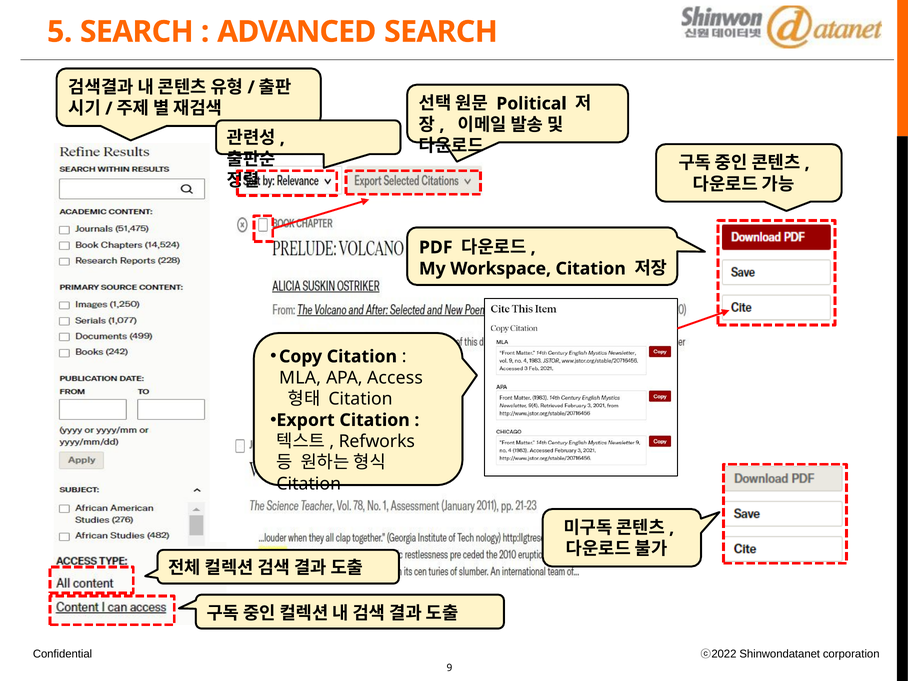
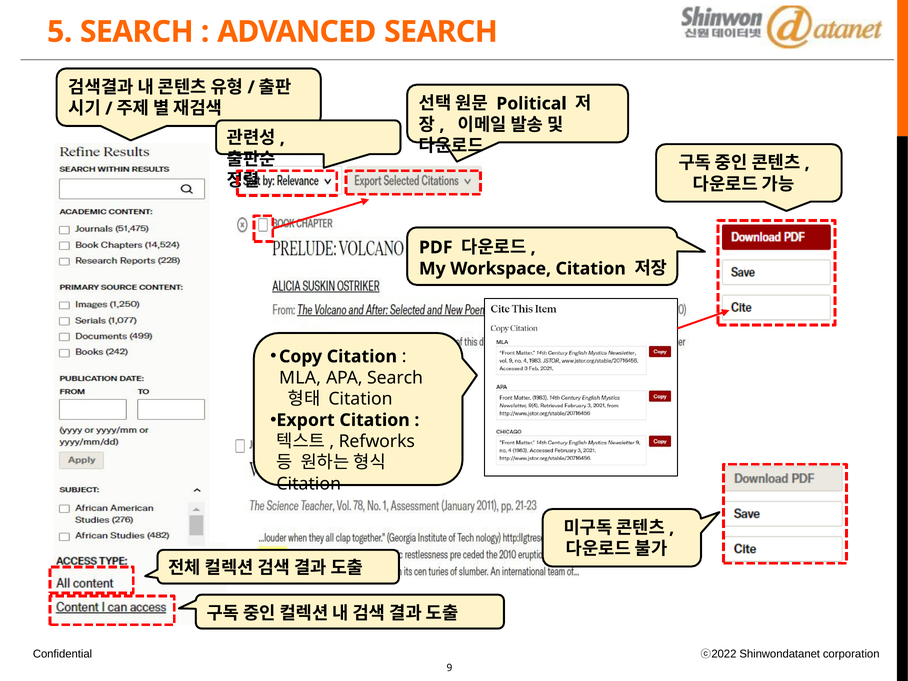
APA Access: Access -> Search (395, 378)
